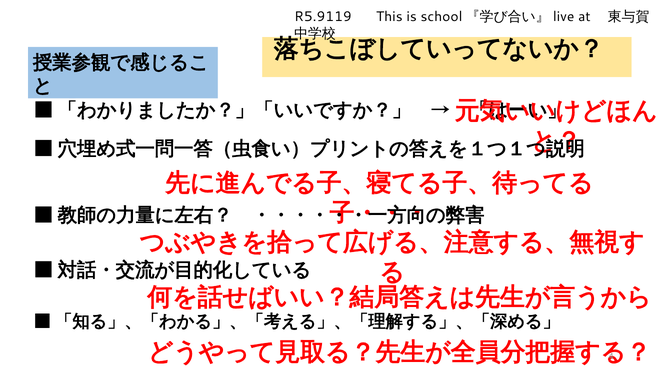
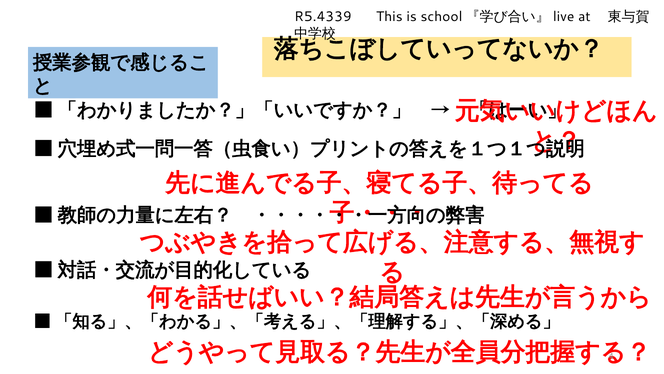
R5.9119: R5.9119 -> R5.4339 (323, 17)
